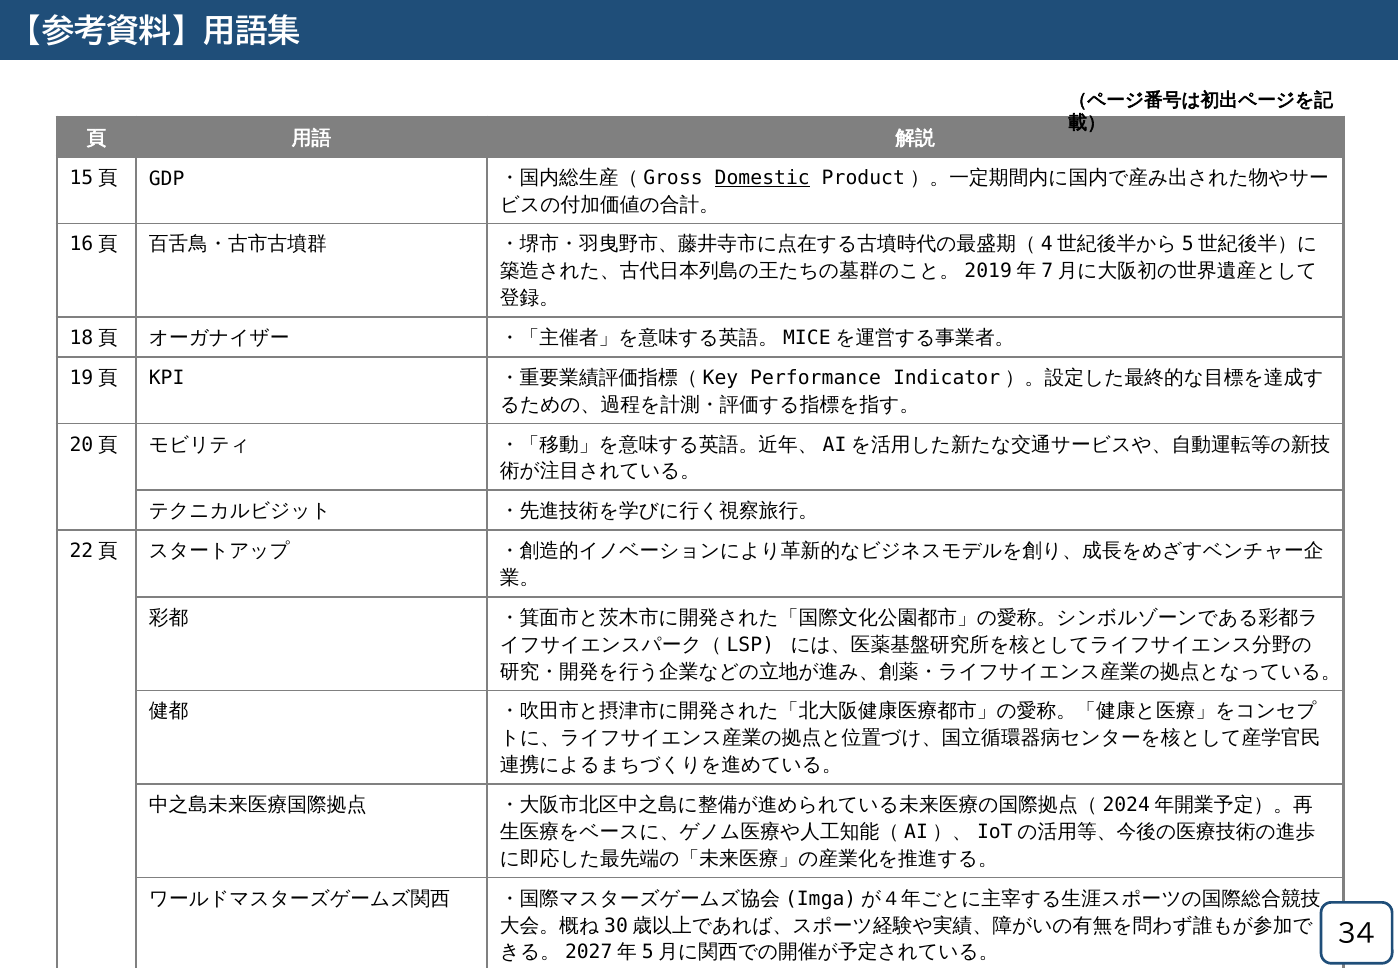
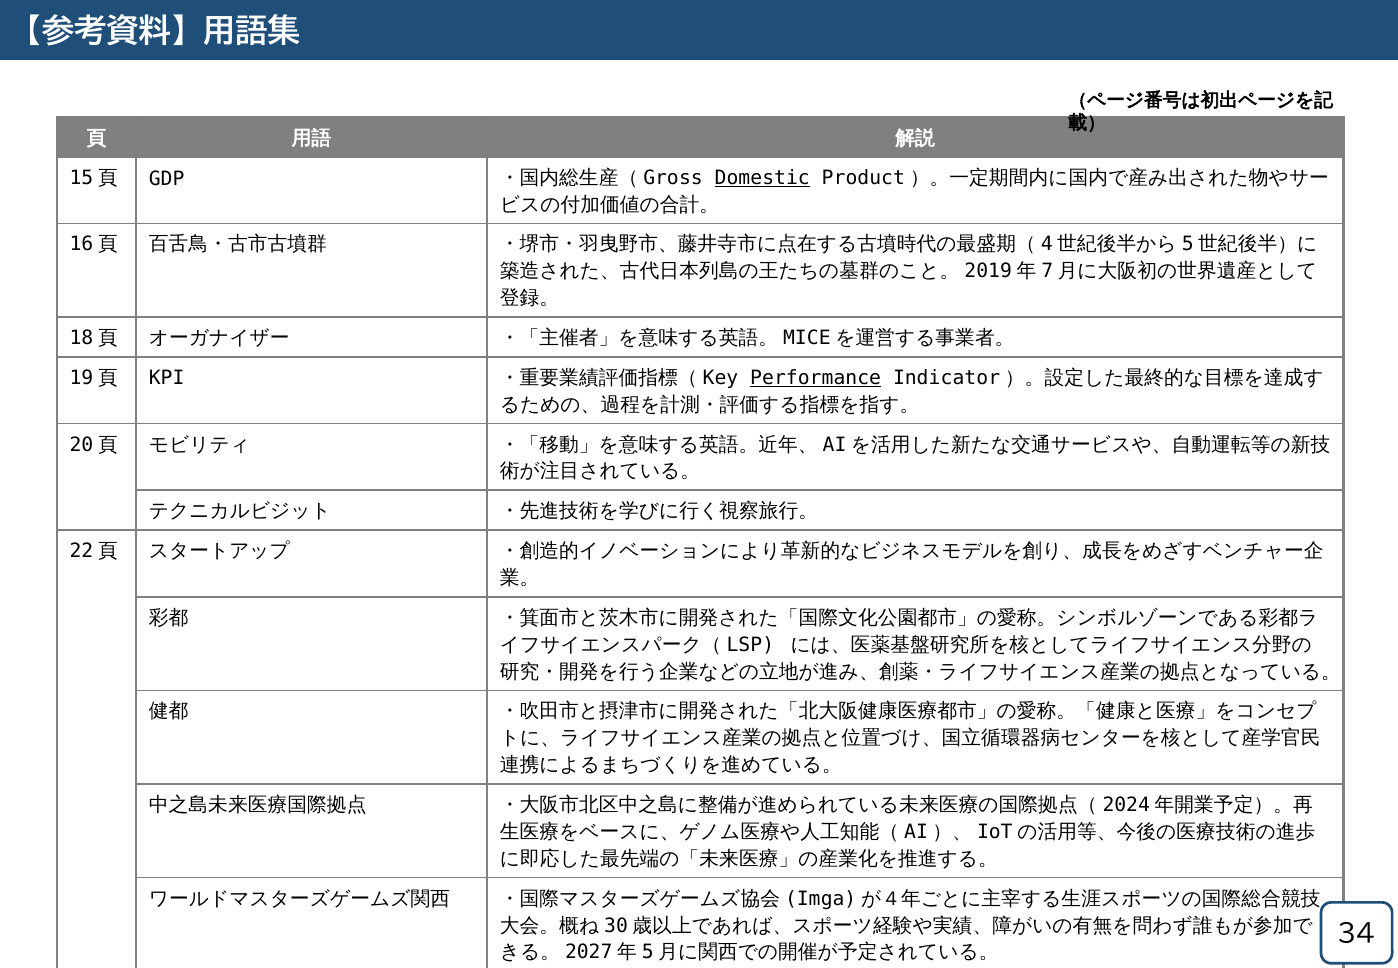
Performance underline: none -> present (816, 378)
